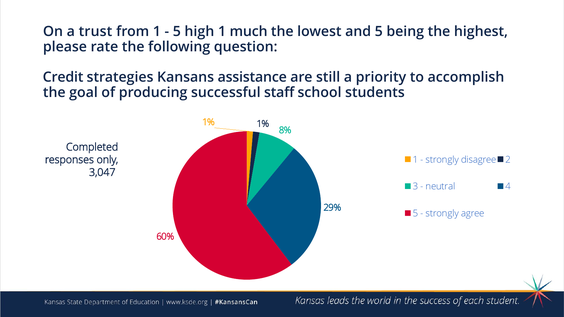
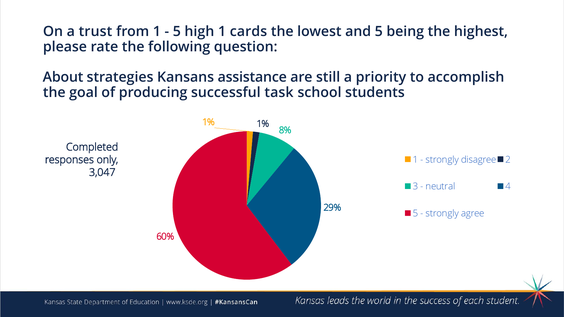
much: much -> cards (248, 32)
Credit: Credit -> About (63, 77)
staff: staff -> task (279, 93)
